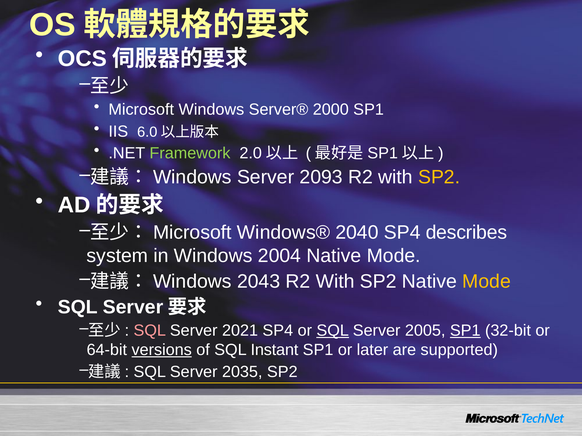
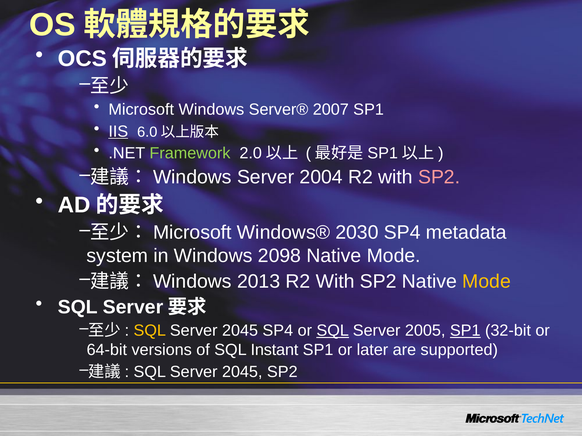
2000: 2000 -> 2007 (331, 110)
IIS underline: none -> present (118, 132)
2093: 2093 -> 2004 (321, 177)
SP2 colour: yellow -> pink (439, 177)
2040: 2040 -> 2030 (357, 233)
describes: describes -> metadata (466, 233)
2004: 2004 -> 2098 (279, 256)
2043: 2043 -> 2013 (259, 282)
SQL colour: pink -> yellow (150, 331)
2021: 2021 -> 2045 (240, 331)
versions underline: present -> none (162, 350)
2035: 2035 -> 2045 (242, 372)
